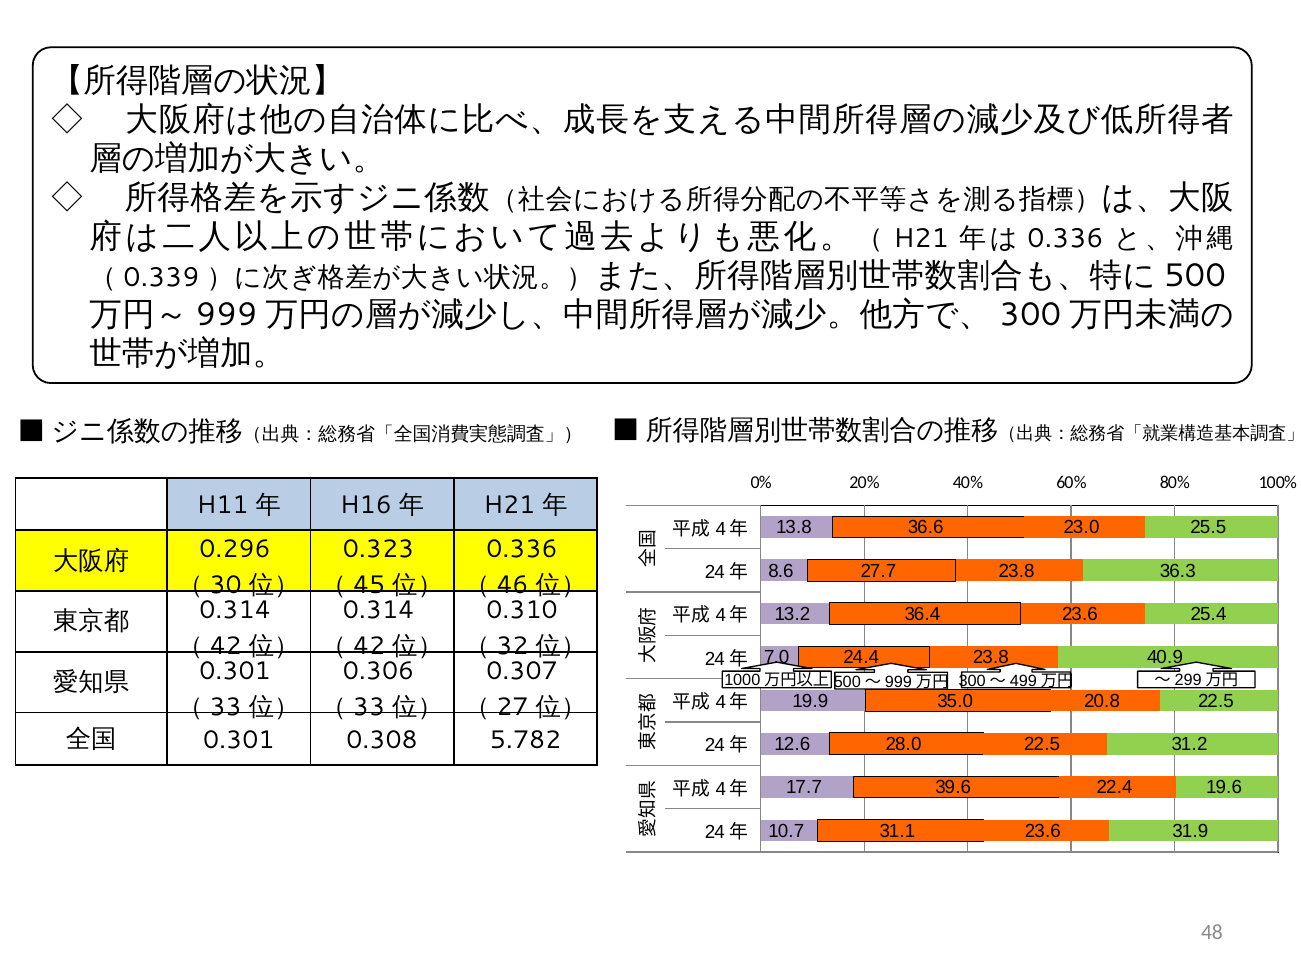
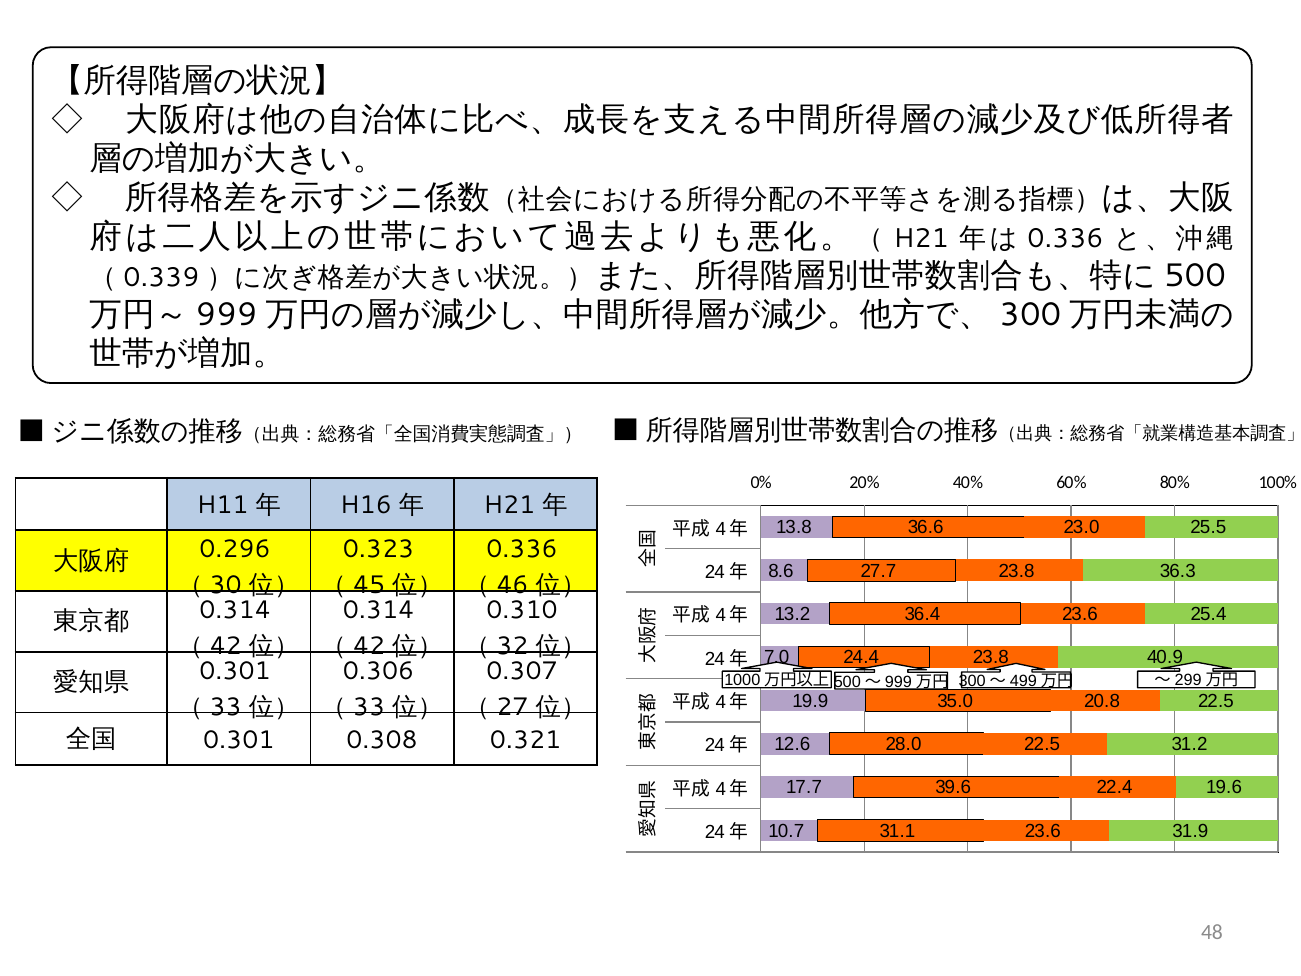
5.782: 5.782 -> 0.321 (526, 740)
